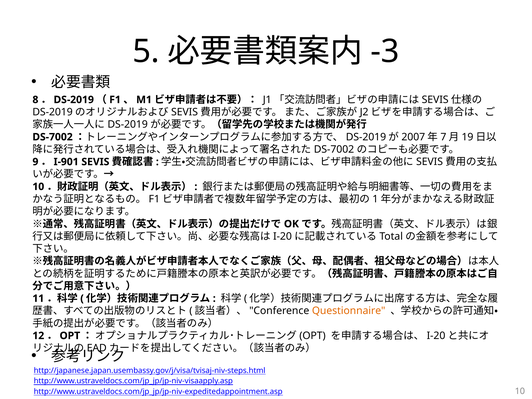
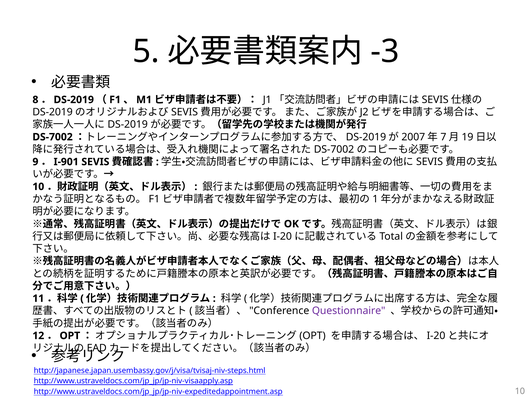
Questionnaire colour: orange -> purple (349, 311)
